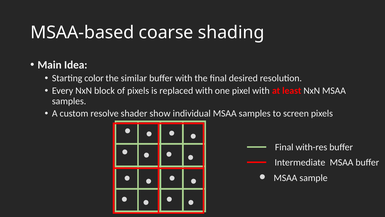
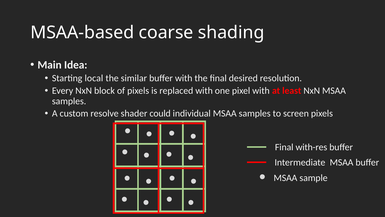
color: color -> local (94, 78)
show: show -> could (160, 113)
